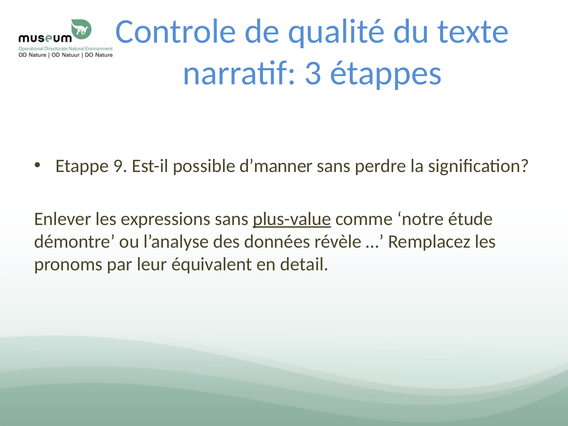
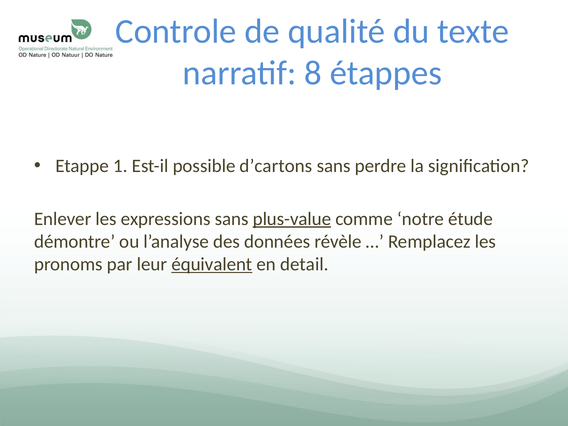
3: 3 -> 8 (313, 73)
9: 9 -> 1 (120, 166)
d’manner: d’manner -> d’cartons (276, 166)
équivalent underline: none -> present (212, 264)
